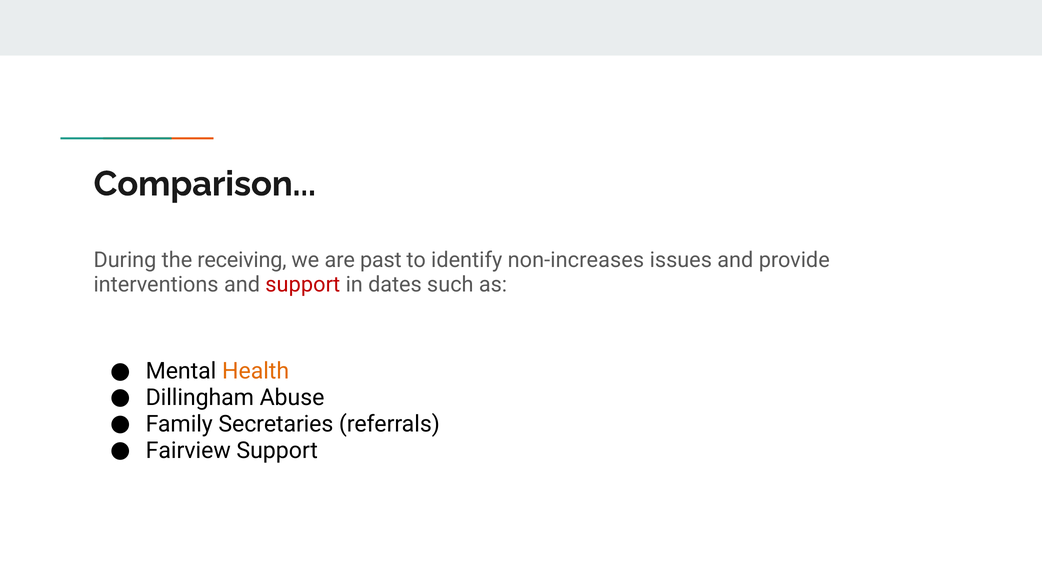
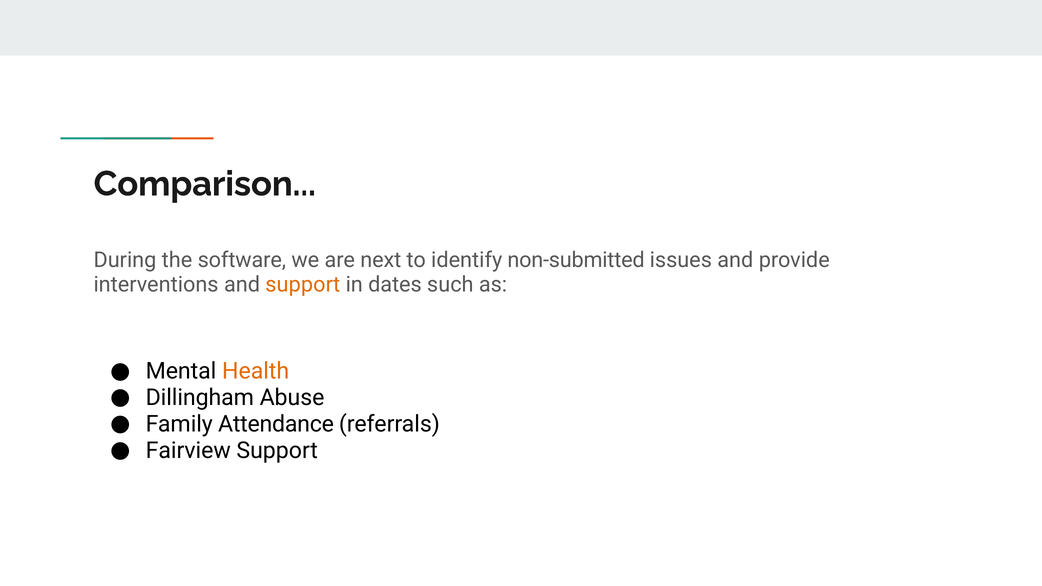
receiving: receiving -> software (242, 260)
past: past -> next (381, 260)
non-increases: non-increases -> non-submitted (576, 260)
support colour: red -> orange (303, 285)
Secretaries: Secretaries -> Attendance (276, 424)
